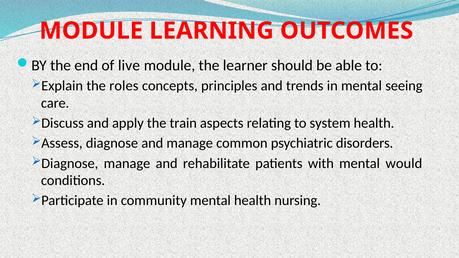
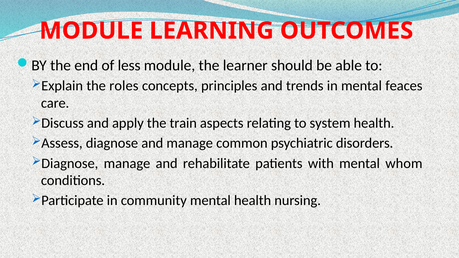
live: live -> less (129, 65)
seeing: seeing -> feaces (404, 86)
would: would -> whom (404, 163)
